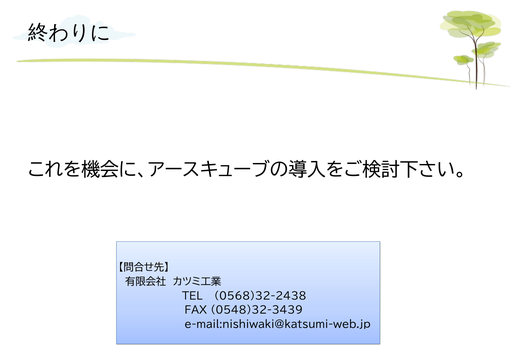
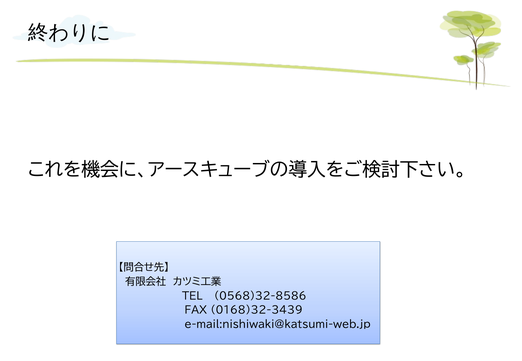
0568)32-2438: 0568)32-2438 -> 0568)32-8586 (260, 296)
0548)32-3439: 0548)32-3439 -> 0168)32-3439 (257, 311)
